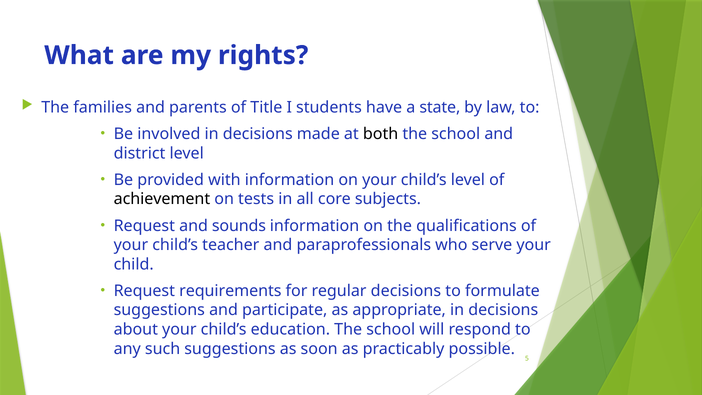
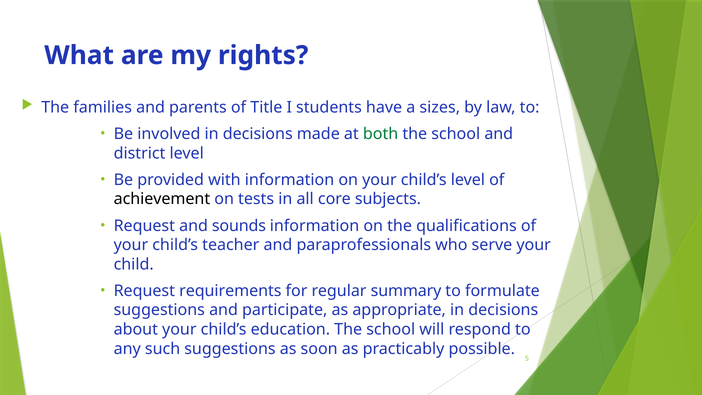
state: state -> sizes (440, 107)
both colour: black -> green (381, 134)
regular decisions: decisions -> summary (406, 291)
